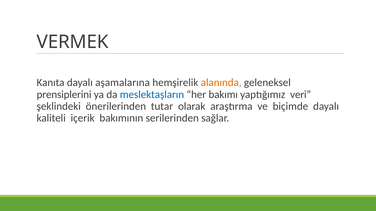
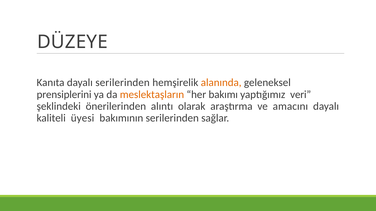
VERMEK: VERMEK -> DÜZEYE (72, 42)
dayalı aşamalarına: aşamalarına -> serilerinden (123, 83)
meslektaşların colour: blue -> orange (152, 95)
tutar: tutar -> alıntı (162, 106)
biçimde: biçimde -> amacını (290, 106)
içerik: içerik -> üyesi (83, 118)
